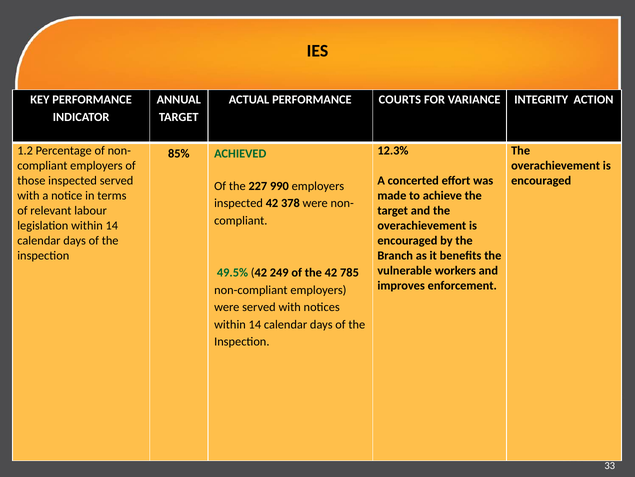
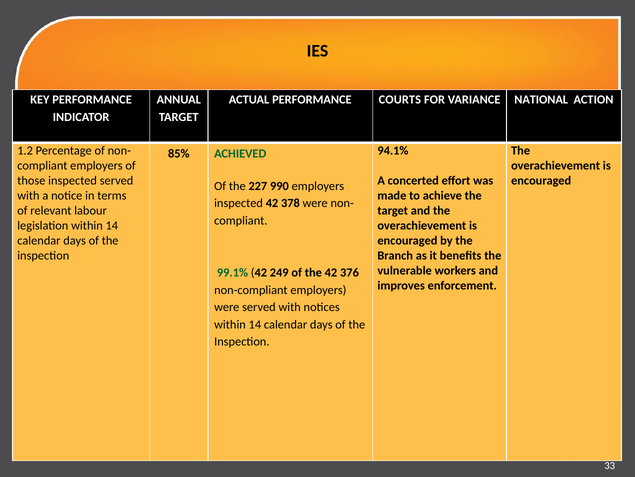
INTEGRITY: INTEGRITY -> NATIONAL (541, 100)
12.3%: 12.3% -> 94.1% (393, 150)
49.5%: 49.5% -> 99.1% (232, 272)
785: 785 -> 376 (349, 272)
